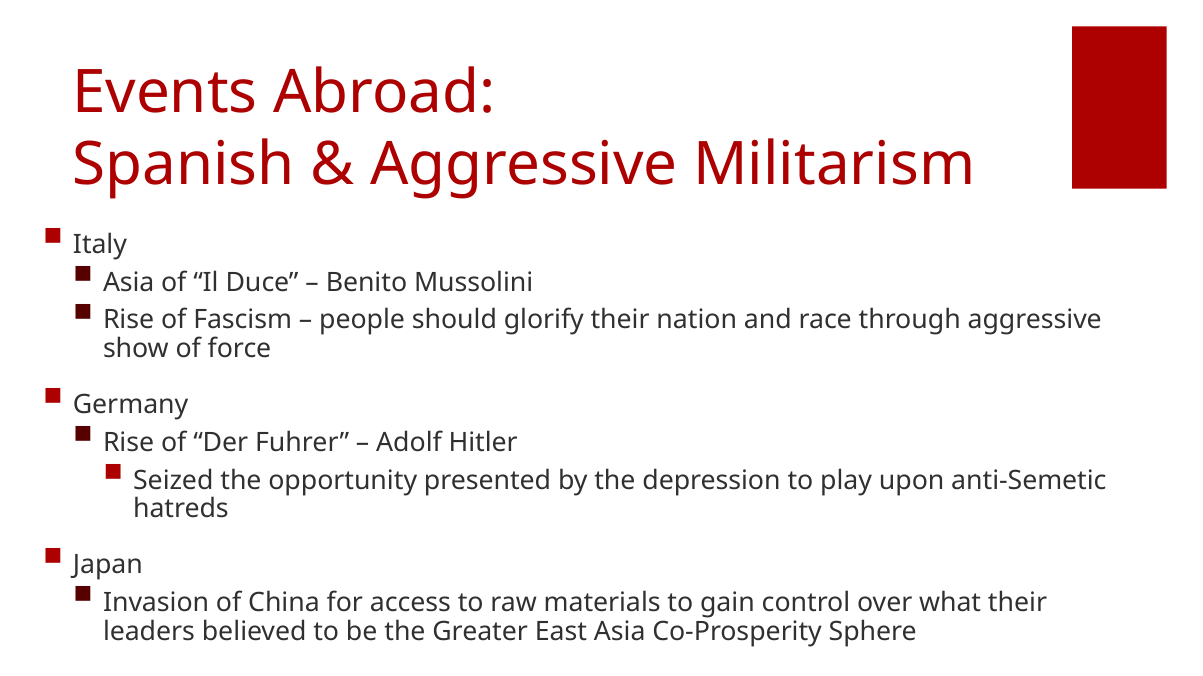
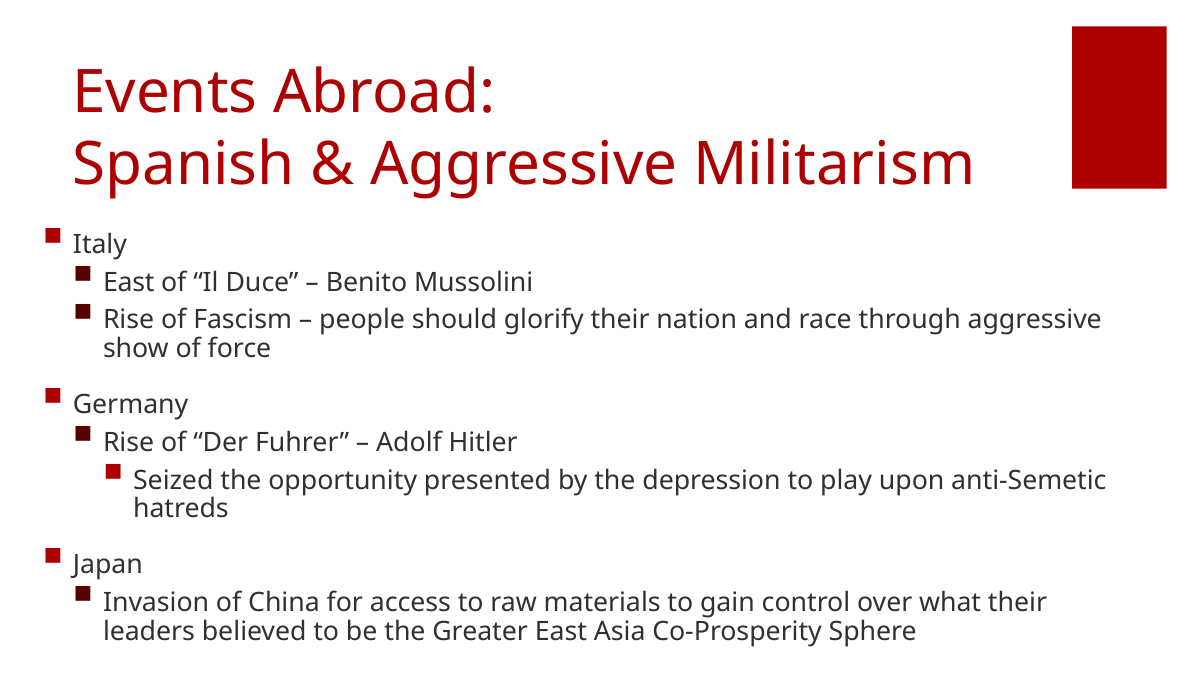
Asia: Asia -> East (129, 283)
